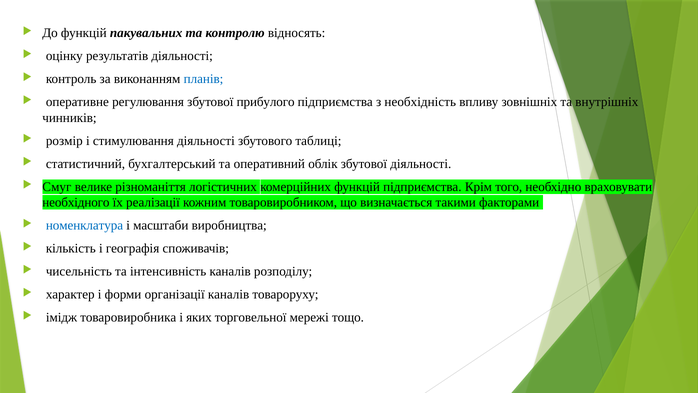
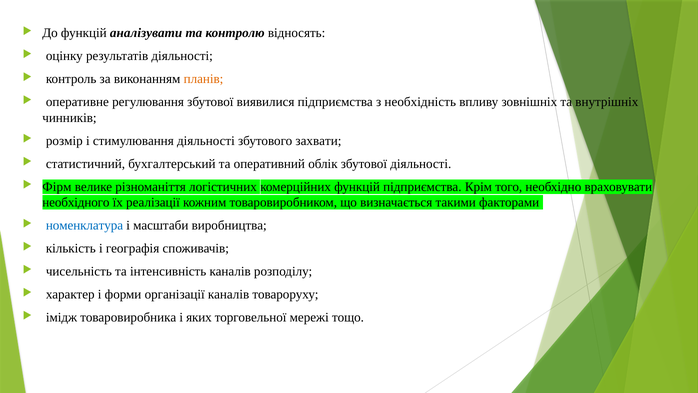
пакувальних: пакувальних -> аналізувати (146, 33)
планів colour: blue -> orange (204, 79)
прибулого: прибулого -> виявилися (266, 102)
таблиці: таблиці -> захвати (318, 141)
Смуг: Смуг -> Фірм (57, 187)
